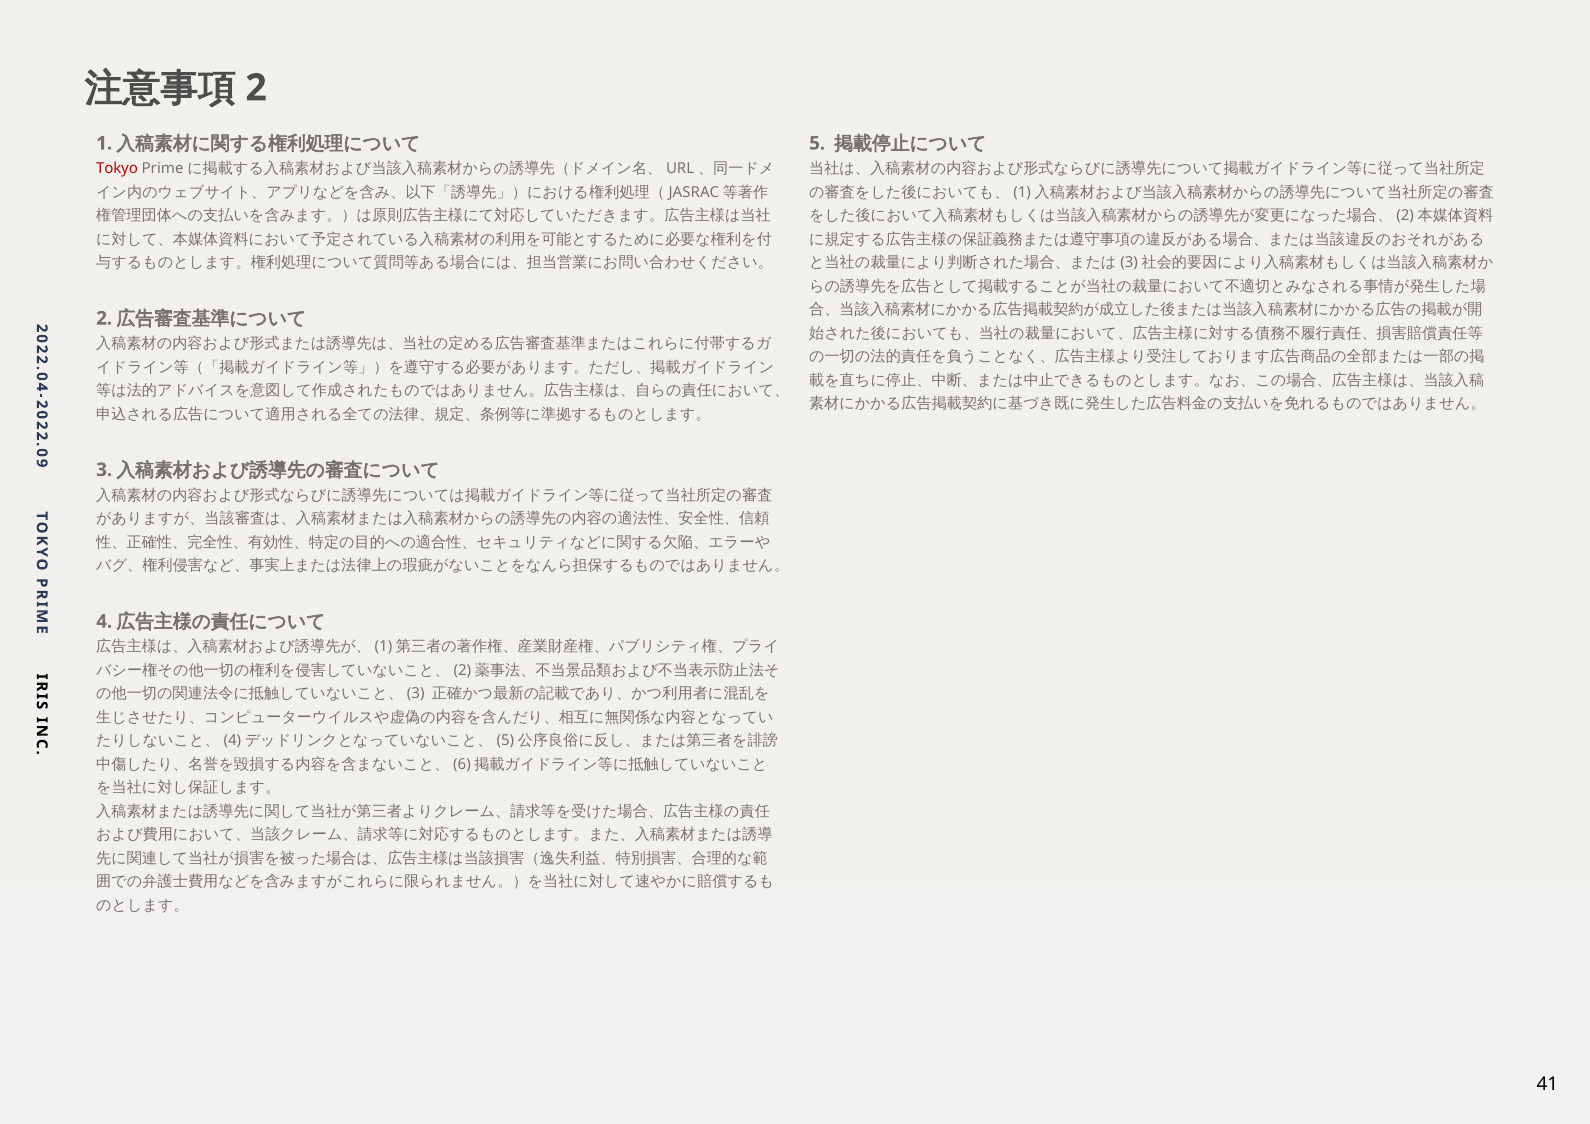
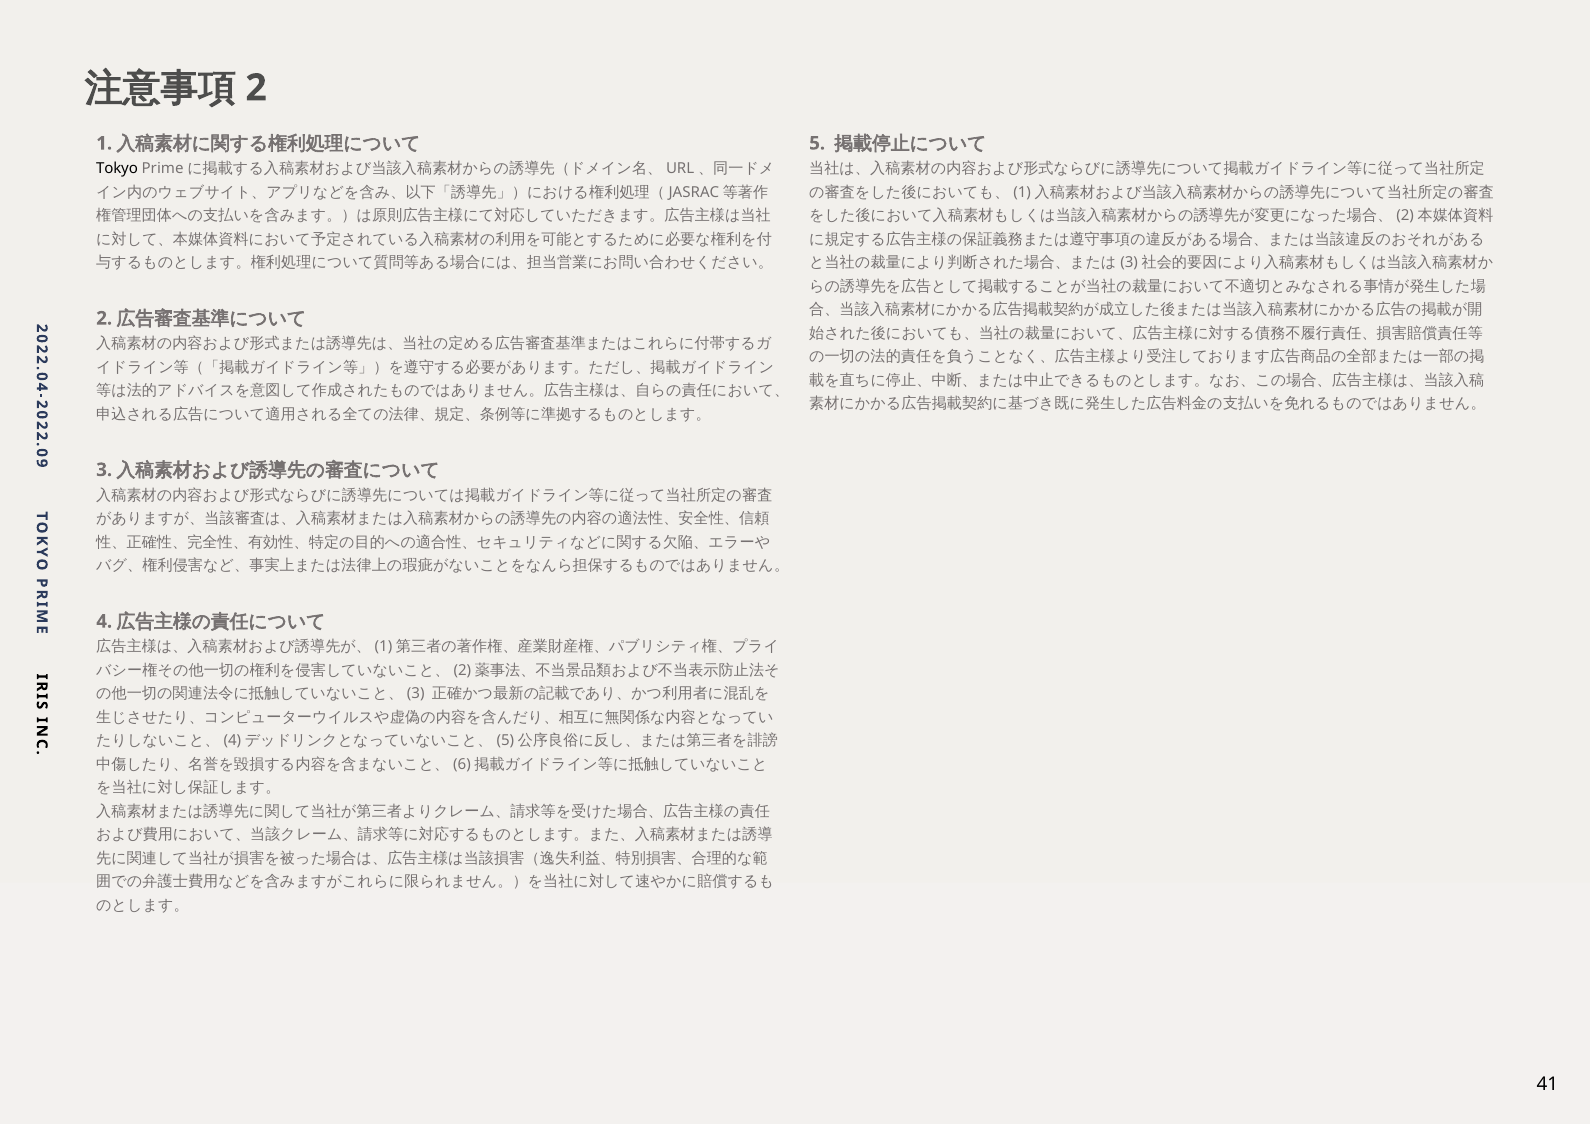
Tokyo colour: red -> black (117, 169)
